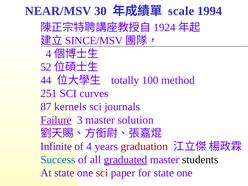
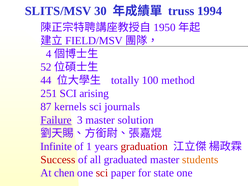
NEAR/MSV: NEAR/MSV -> SLITS/MSV (58, 11)
scale: scale -> truss (181, 11)
1924: 1924 -> 1950 (165, 27)
SINCE/MSV: SINCE/MSV -> FIELD/MSV (94, 41)
curves: curves -> arising (94, 94)
of 4: 4 -> 1 (89, 146)
Success colour: blue -> red (58, 160)
graduated underline: present -> none (126, 160)
students colour: black -> orange (200, 160)
At state: state -> chen (64, 173)
